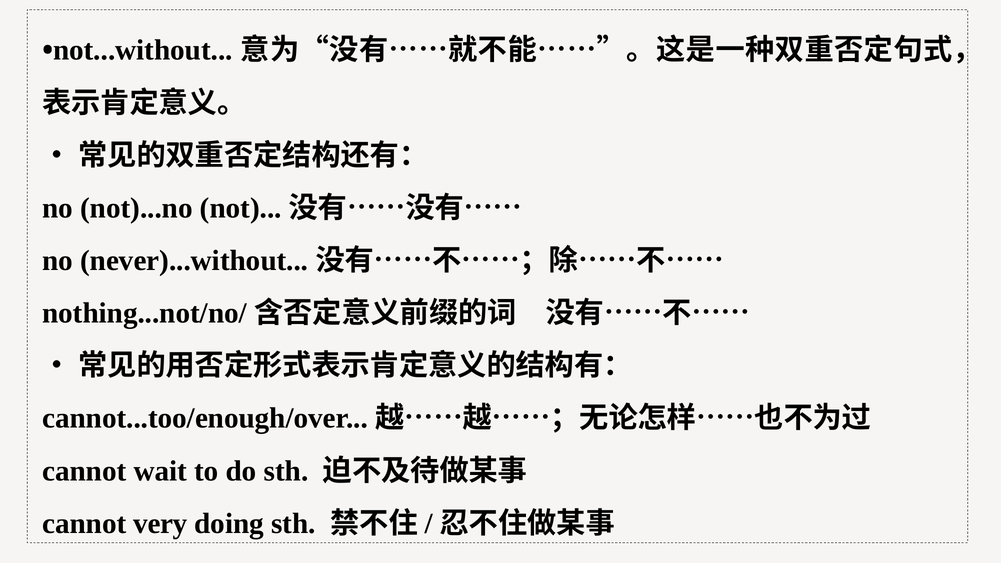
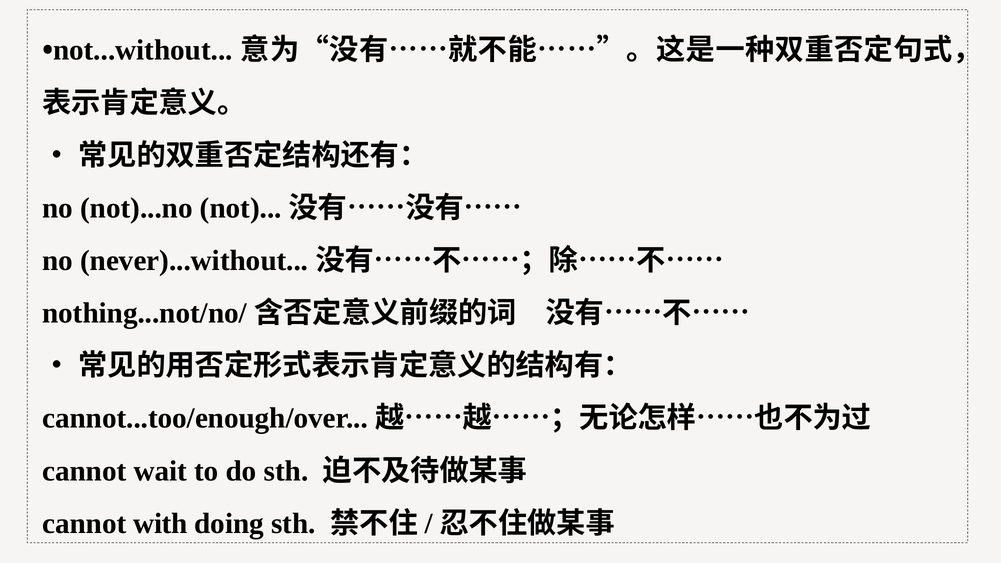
very: very -> with (160, 524)
